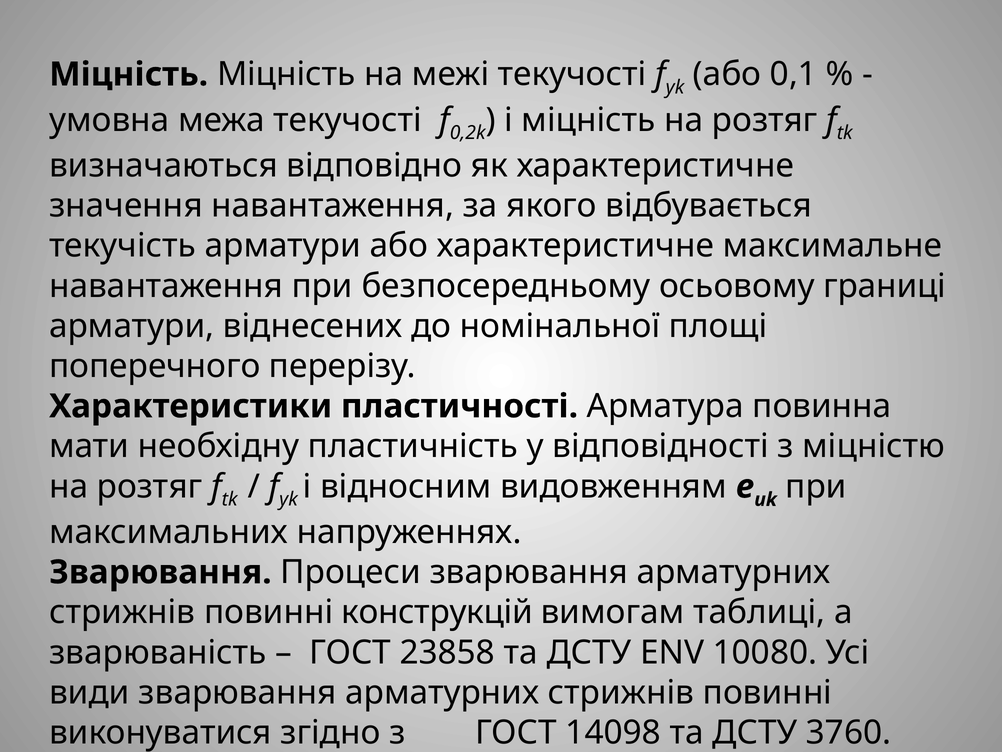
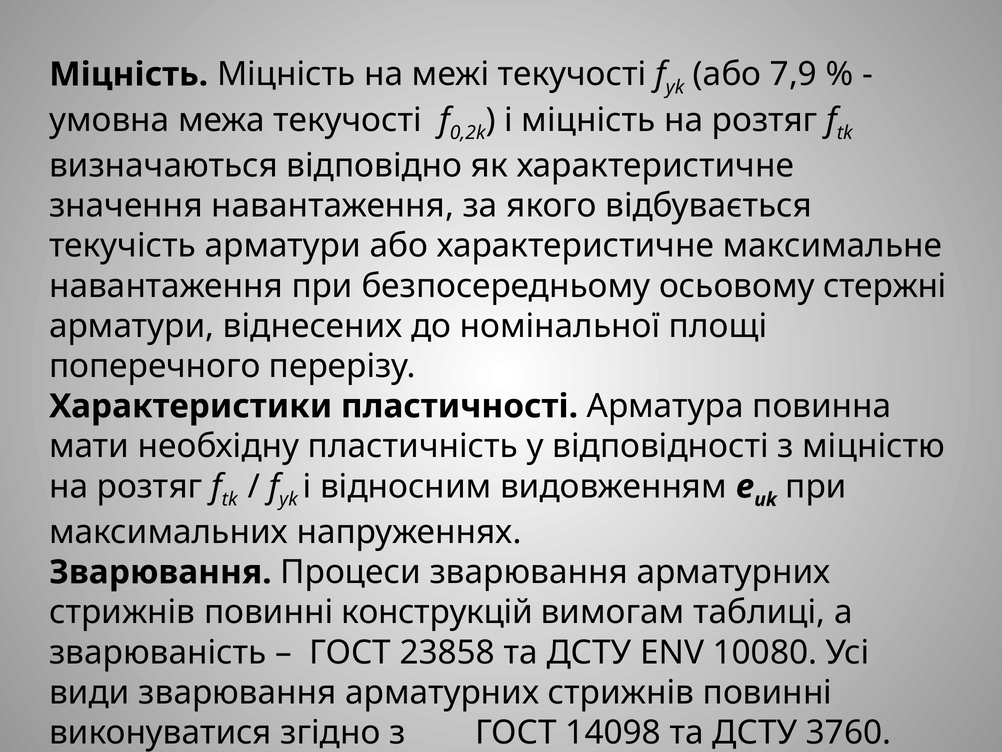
0,1: 0,1 -> 7,9 (794, 74)
границі: границі -> стержні (885, 286)
